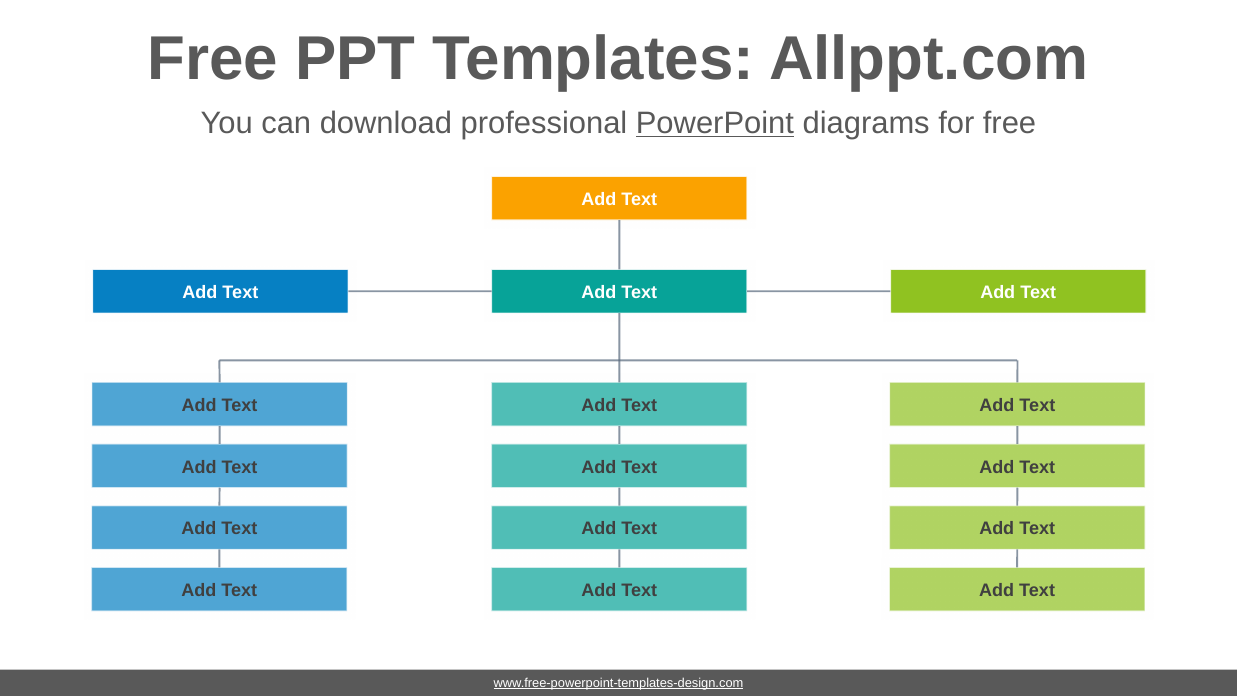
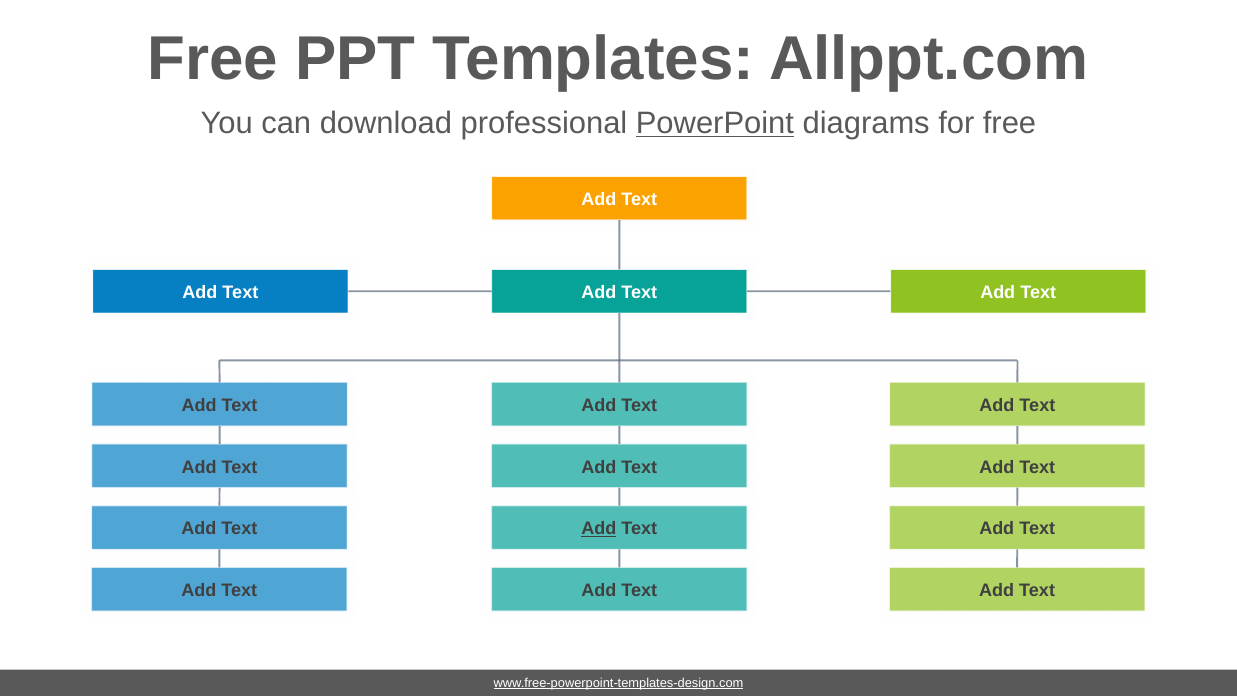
Add underline: none -> present (599, 529)
